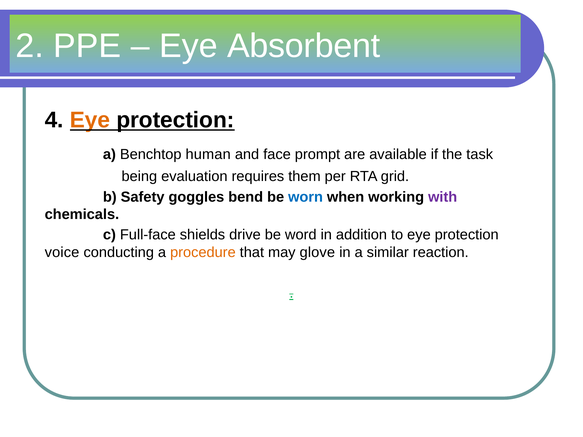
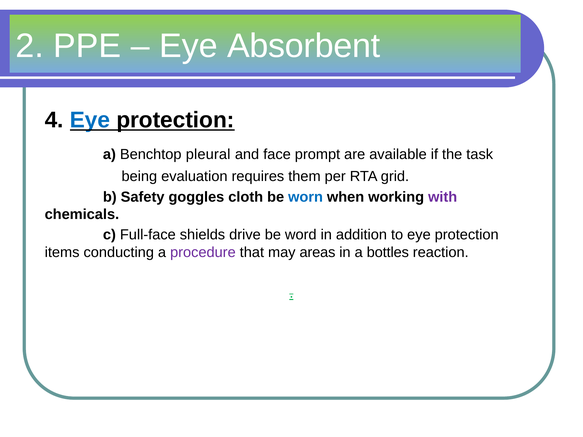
Eye colour: orange -> blue (90, 120)
human: human -> pleural (208, 155)
bend: bend -> cloth (246, 197)
voice: voice -> items (62, 252)
procedure colour: orange -> purple (203, 252)
glove: glove -> areas (317, 252)
similar: similar -> bottles (388, 252)
